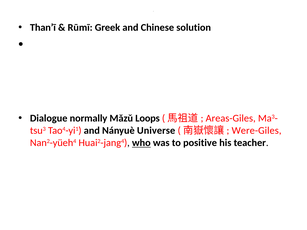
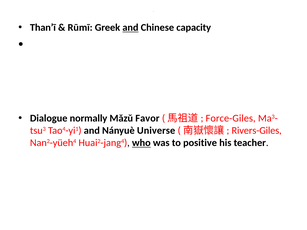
and underline: none -> present (130, 28)
solution: solution -> capacity (194, 28)
Loops: Loops -> Favor (147, 118)
Areas-Giles: Areas-Giles -> Force-Giles (231, 118)
Were-Giles: Were-Giles -> Rivers-Giles (257, 131)
